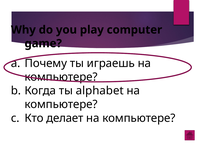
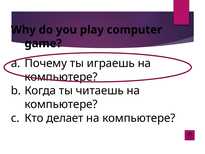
alphabet: alphabet -> читаешь (100, 91)
